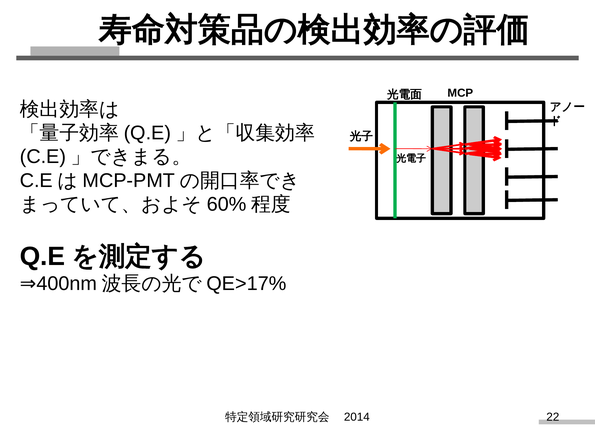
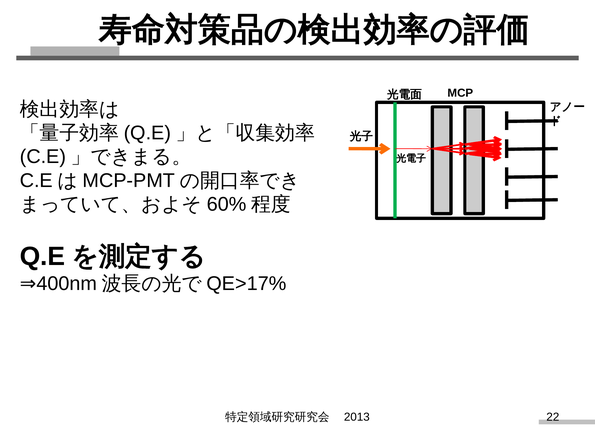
2014: 2014 -> 2013 (357, 417)
